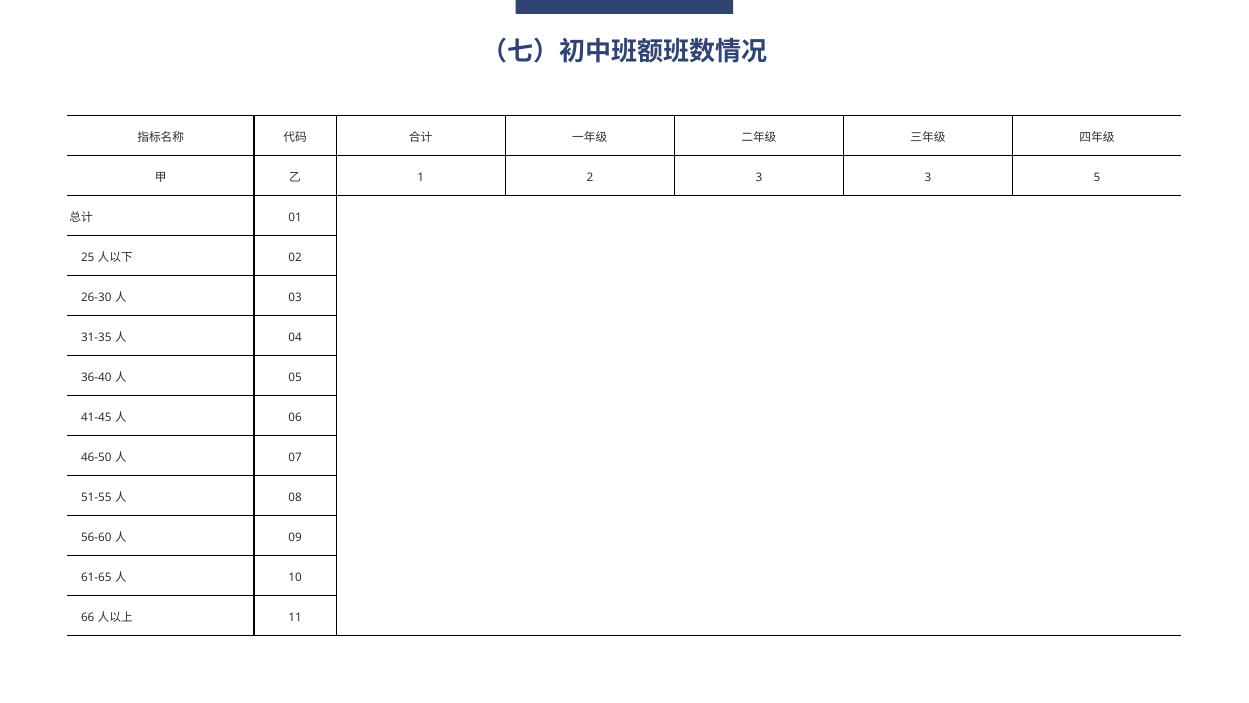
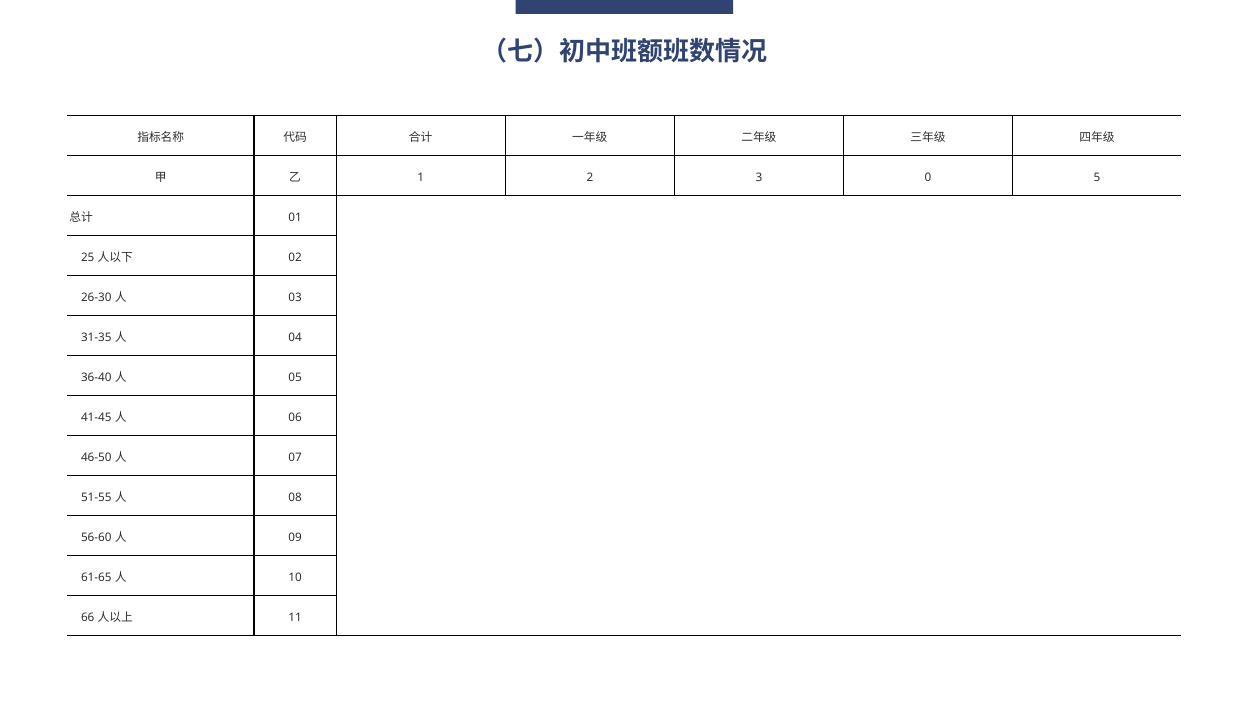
3 3: 3 -> 0 (928, 177)
